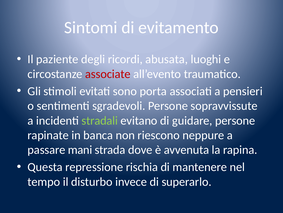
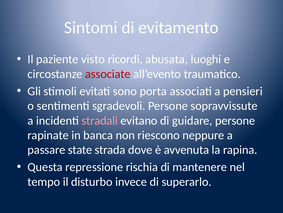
degli: degli -> visto (93, 59)
stradali colour: light green -> pink (100, 120)
mani: mani -> state (80, 149)
